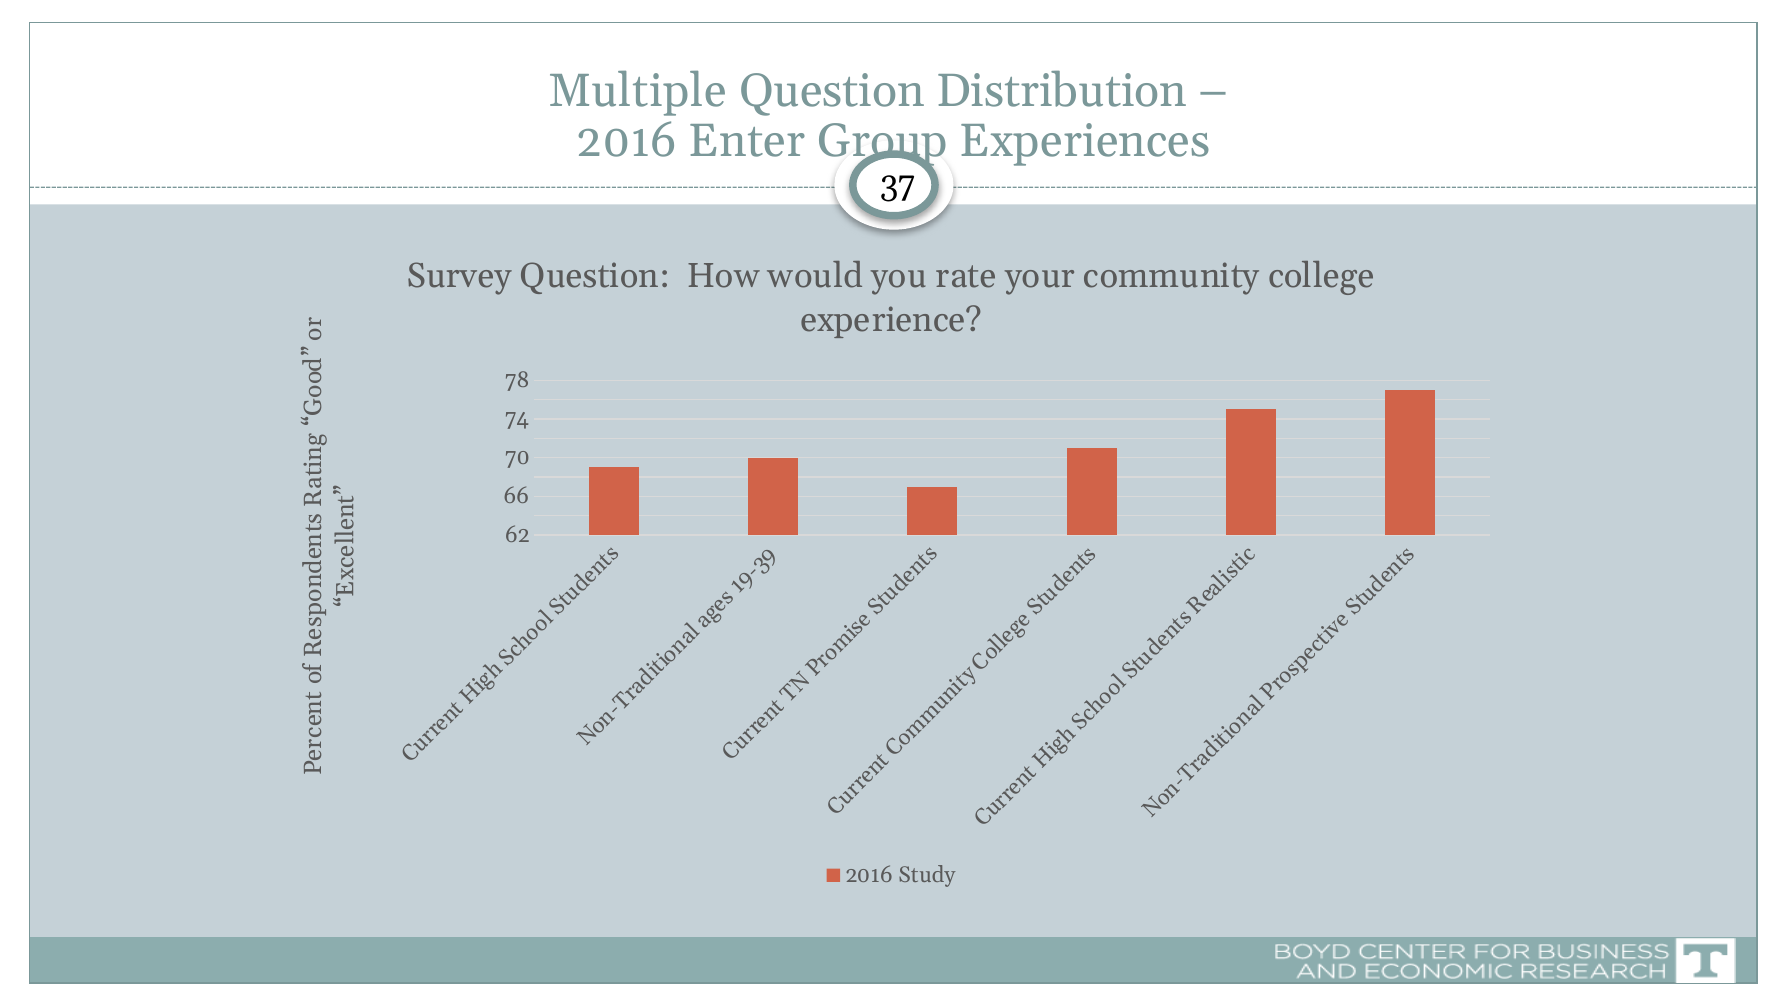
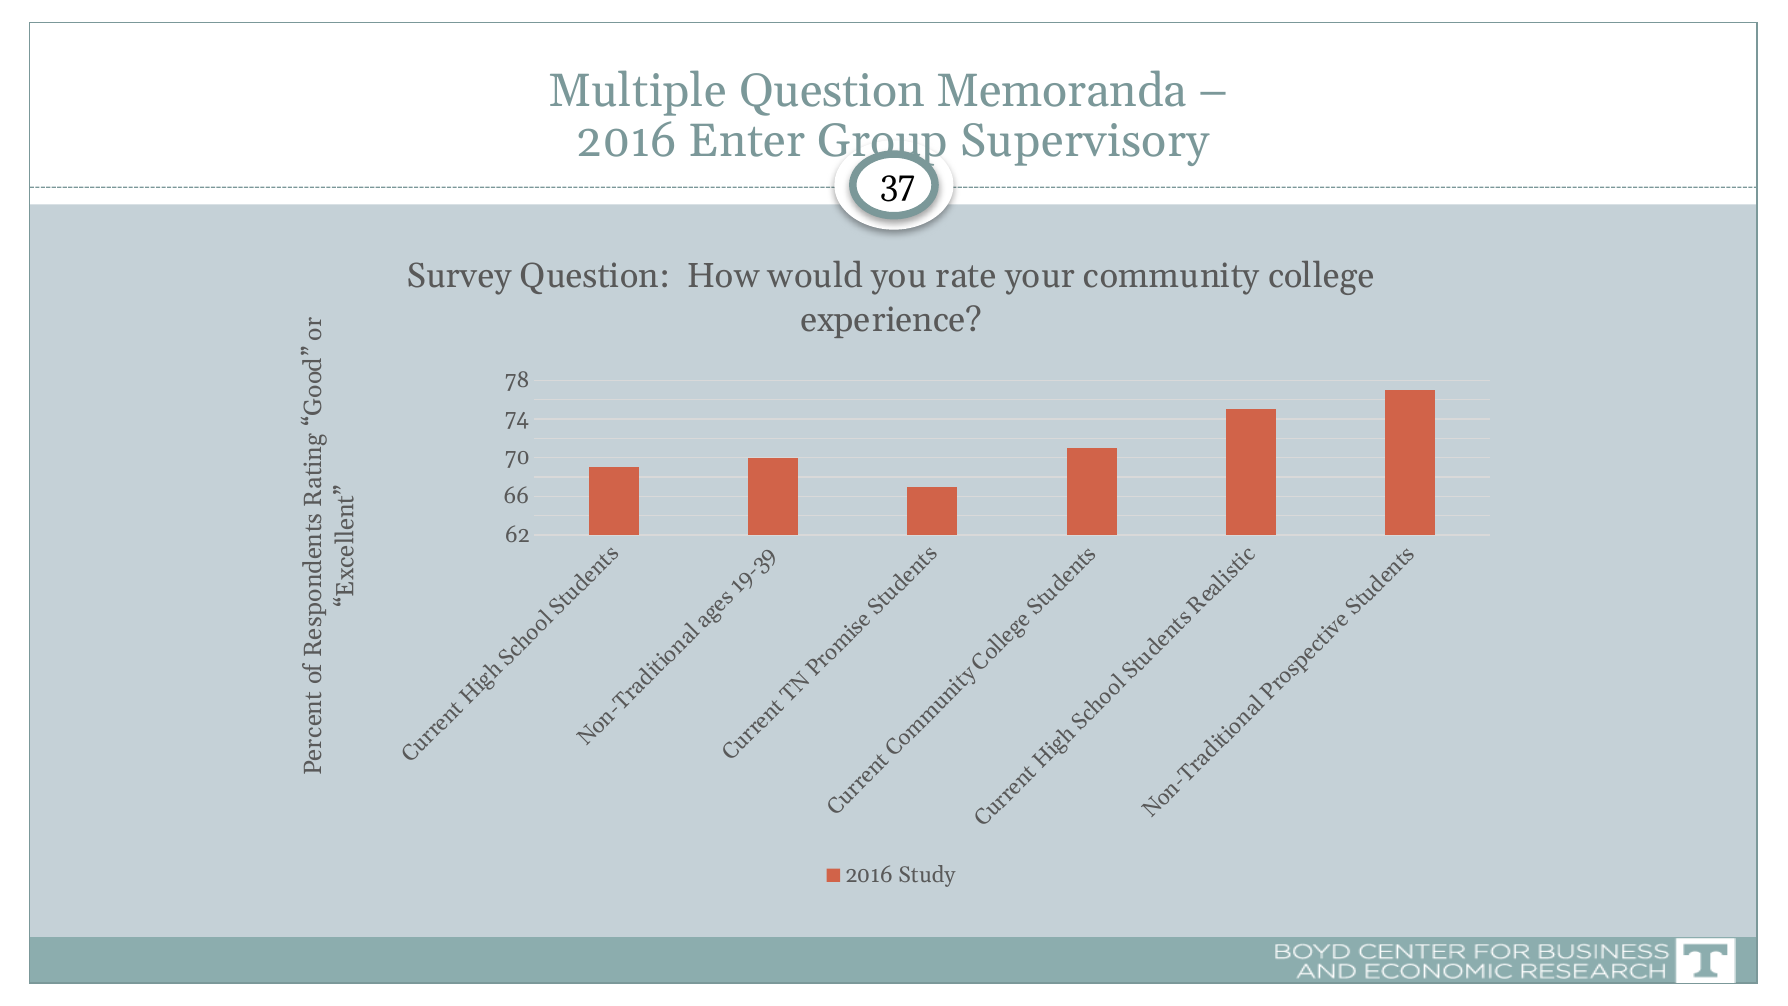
Distribution: Distribution -> Memoranda (1062, 91)
Experiences: Experiences -> Supervisory (1085, 142)
